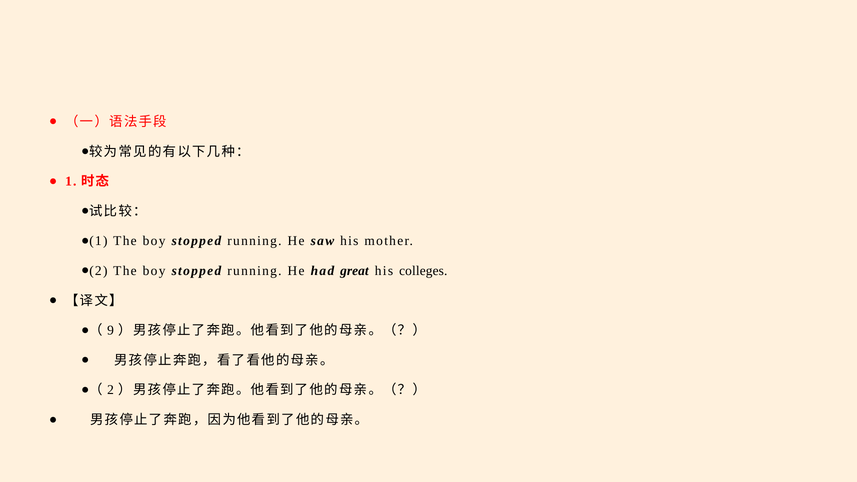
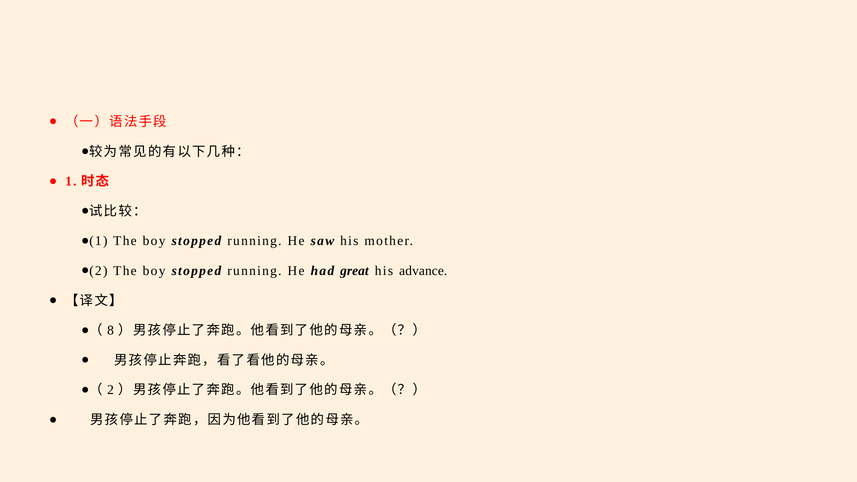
colleges: colleges -> advance (423, 271)
9: 9 -> 8 (111, 330)
